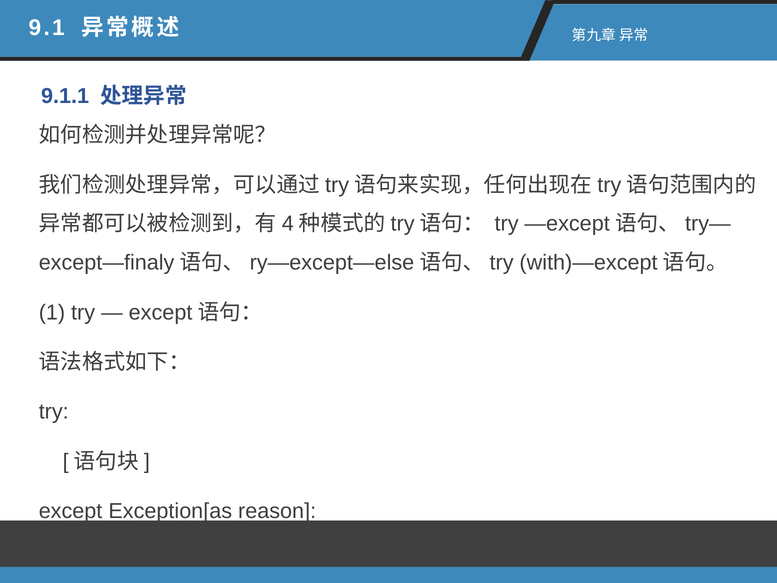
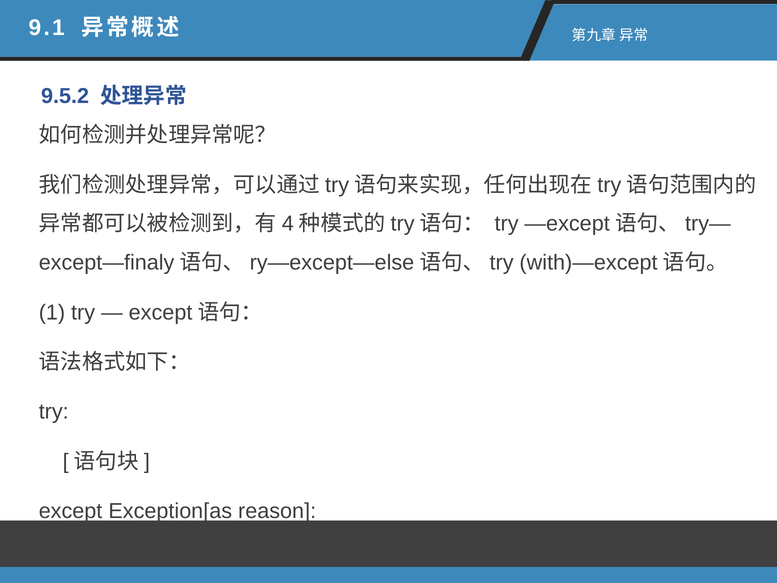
9.1.1: 9.1.1 -> 9.5.2 (65, 96)
